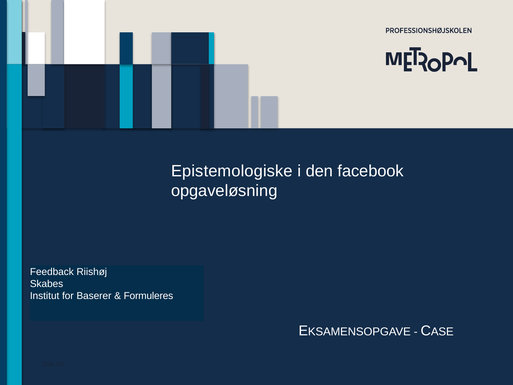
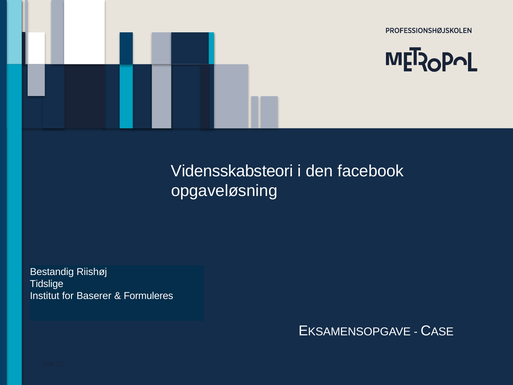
Epistemologiske: Epistemologiske -> Vidensskabsteori (232, 171)
Feedback: Feedback -> Bestandig (52, 272)
Skabes: Skabes -> Tidslige (47, 284)
